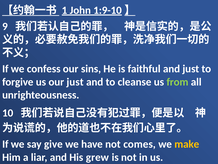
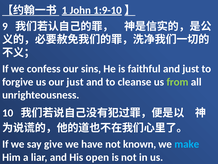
comes: comes -> known (140, 144)
make colour: yellow -> light blue (187, 144)
grew: grew -> open (97, 157)
